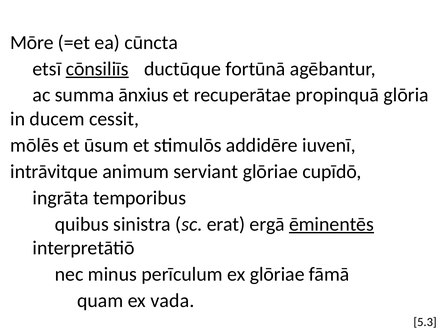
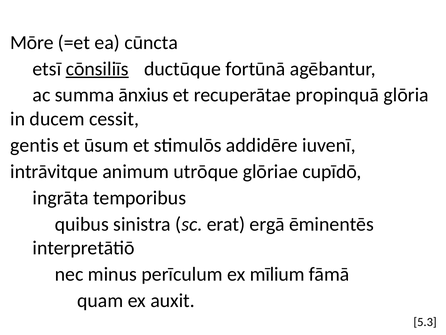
mōlēs: mōlēs -> gentis (35, 145)
serviant: serviant -> utrōque (206, 171)
ēminentēs underline: present -> none (331, 224)
ex glōriae: glōriae -> mīlium (277, 274)
vada: vada -> auxit (173, 300)
